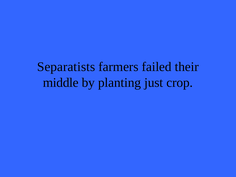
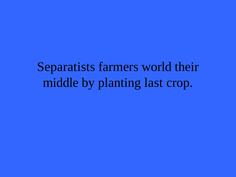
failed: failed -> world (157, 67)
just: just -> last (154, 83)
